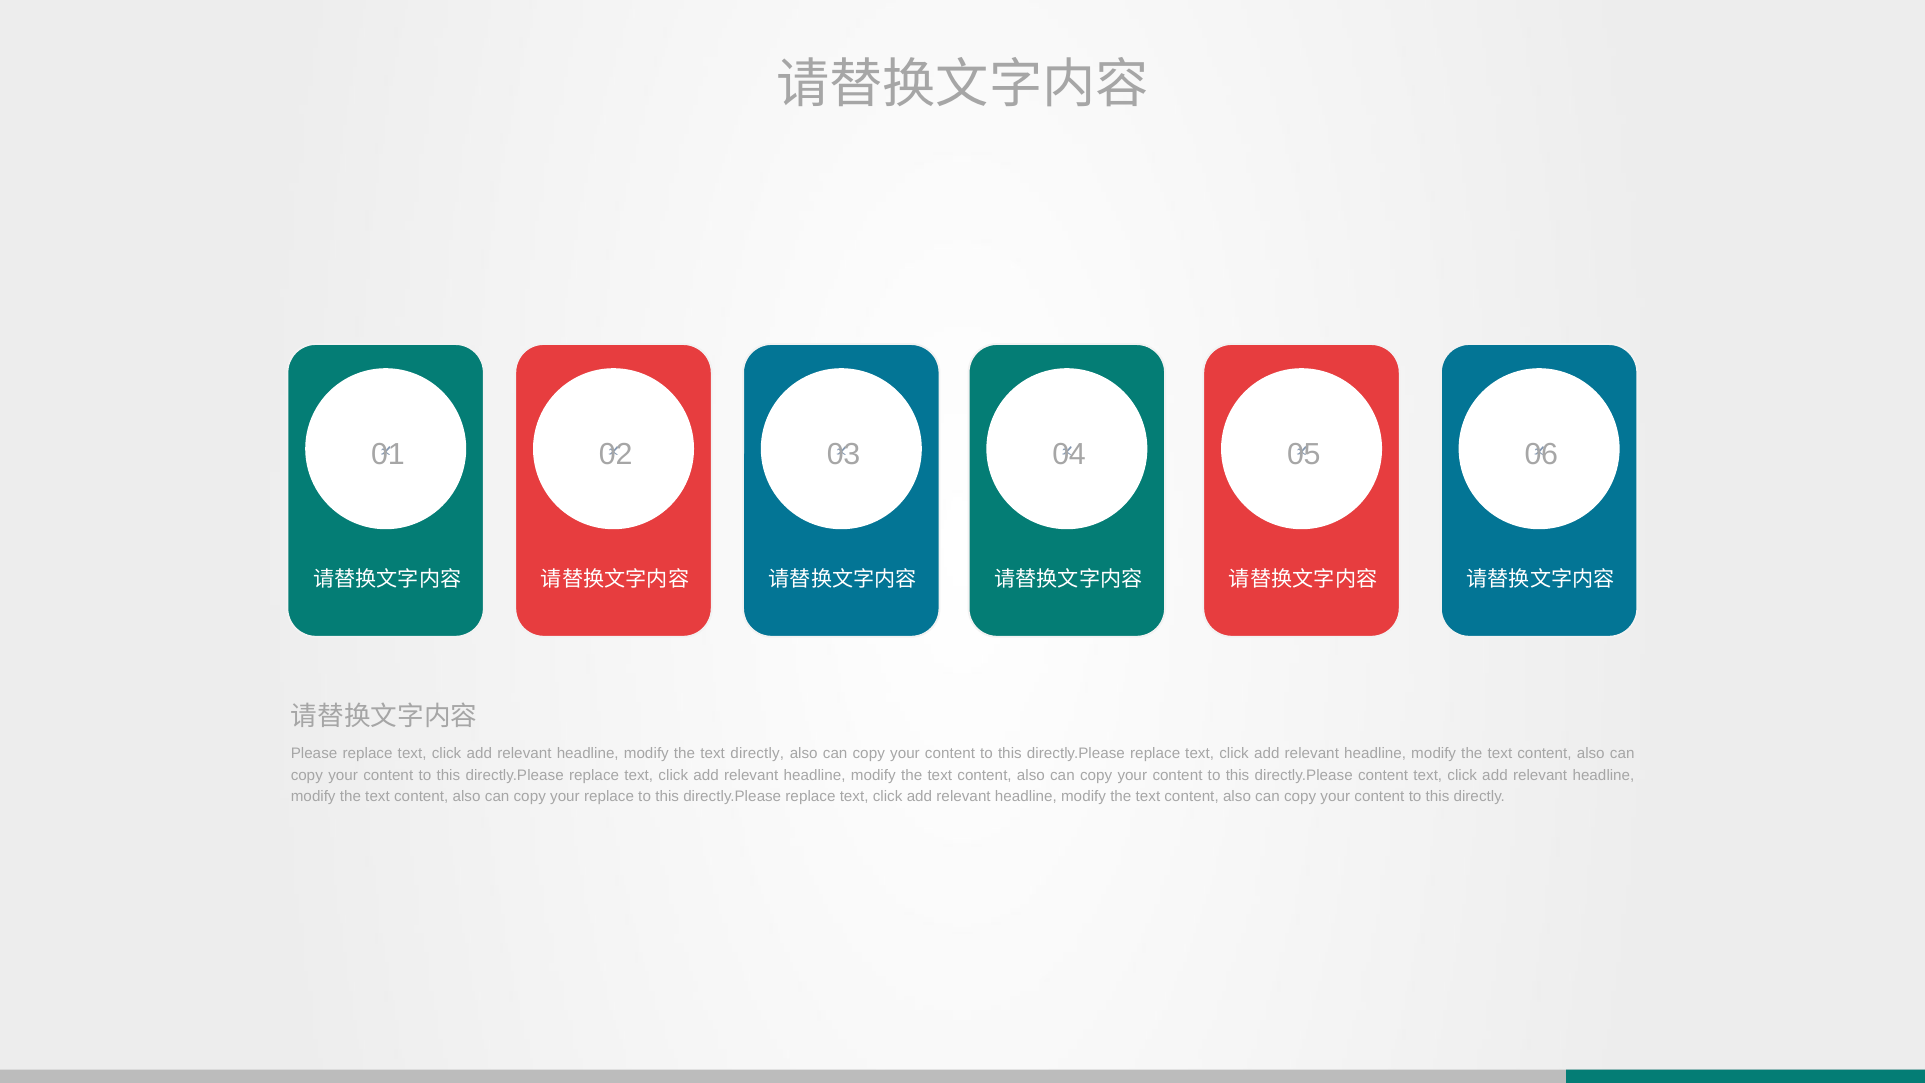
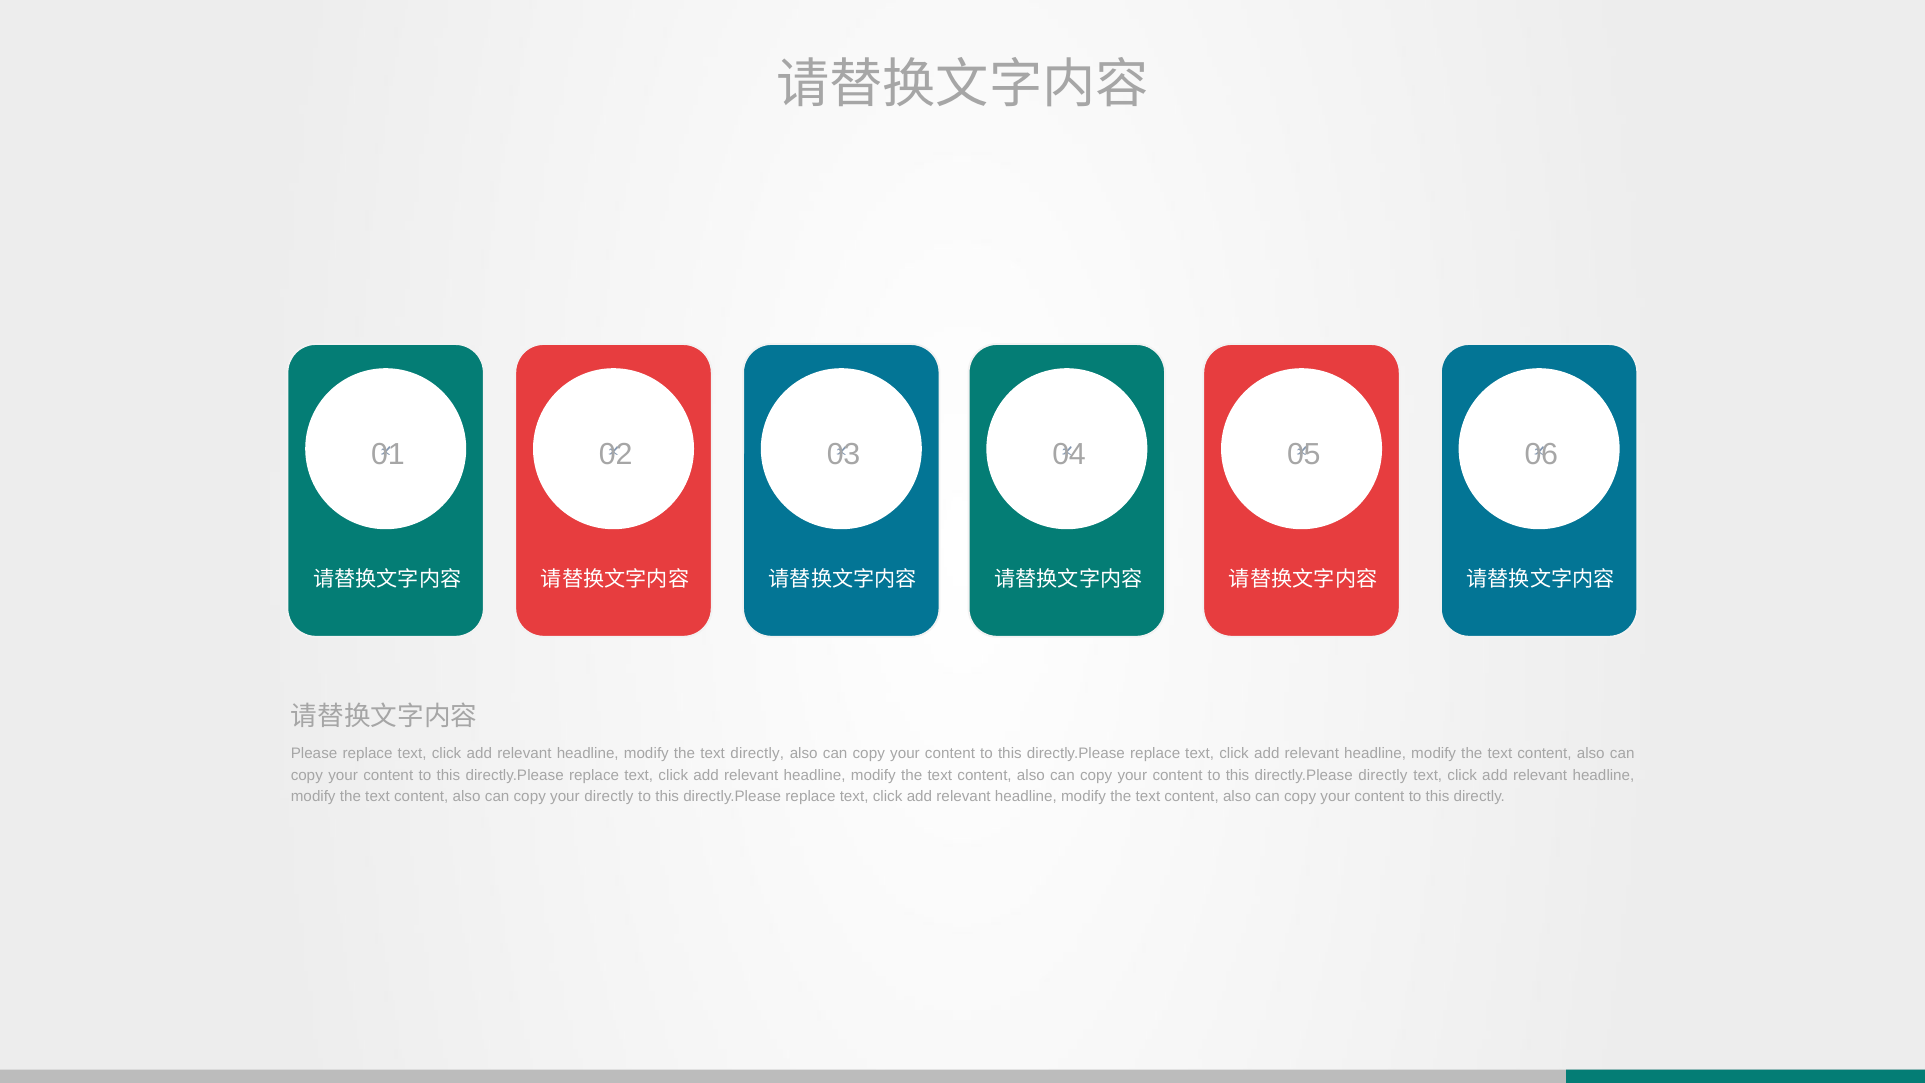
directly.Please content: content -> directly (1383, 775)
your replace: replace -> directly (609, 797)
